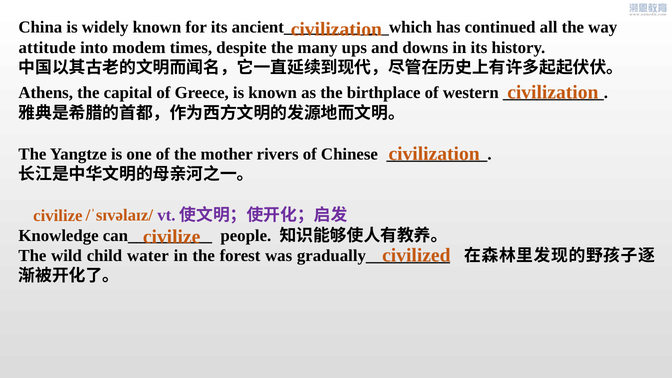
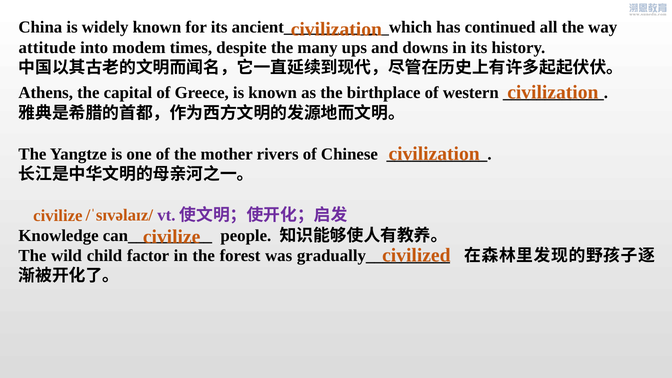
water: water -> factor (148, 256)
